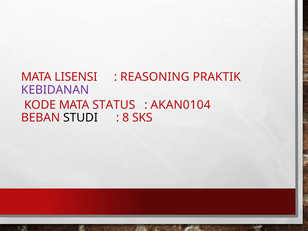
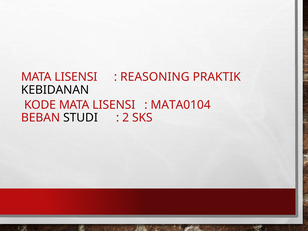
KEBIDANAN colour: purple -> black (55, 90)
KODE MATA STATUS: STATUS -> LISENSI (114, 105)
AKAN0104: AKAN0104 -> MATA0104 (181, 105)
8: 8 -> 2 (126, 118)
